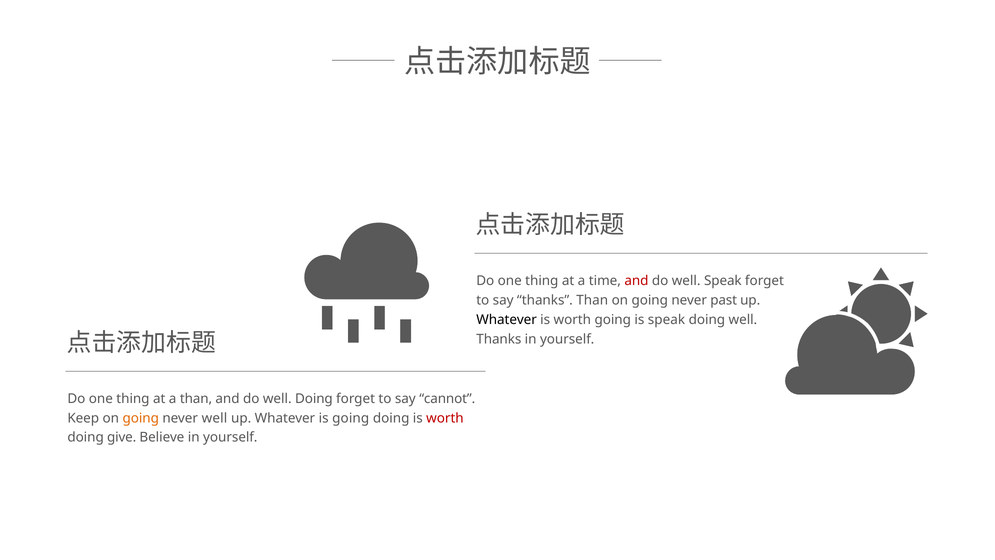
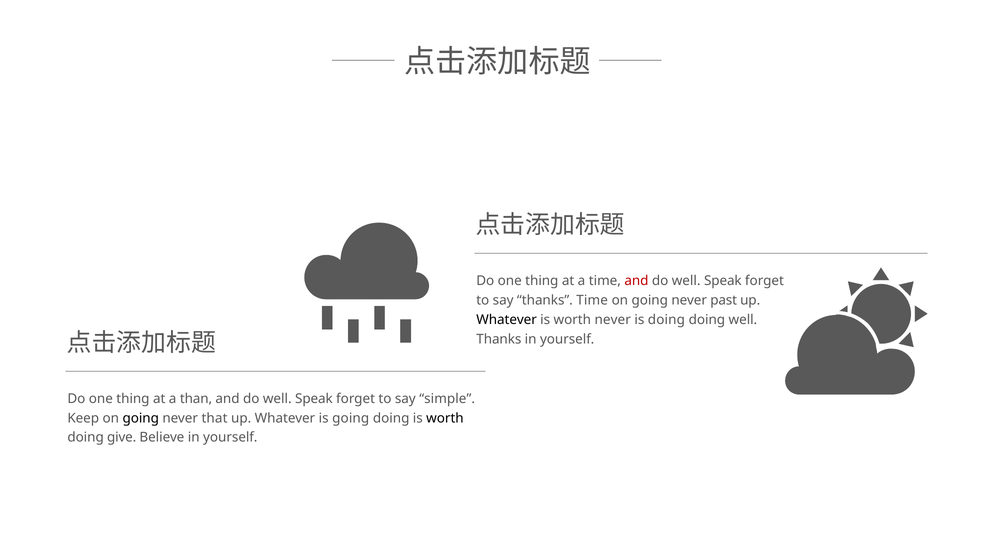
thanks Than: Than -> Time (592, 300)
worth going: going -> never (613, 319)
is speak: speak -> doing (666, 319)
Doing: Doing -> Speak (314, 398)
cannot: cannot -> simple (447, 398)
going colour: orange -> black (141, 418)
never well: well -> that (215, 418)
worth colour: red -> black (445, 418)
